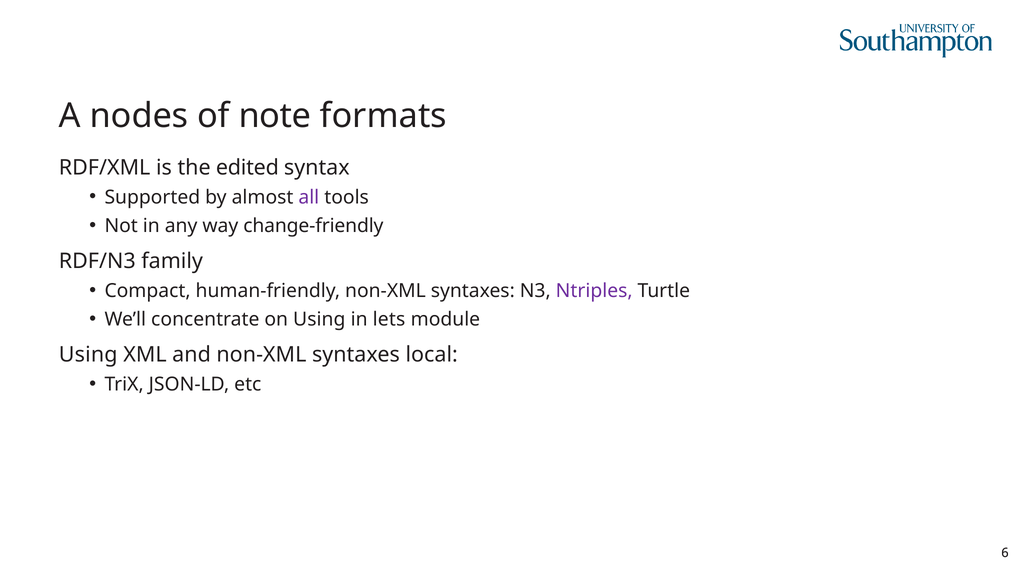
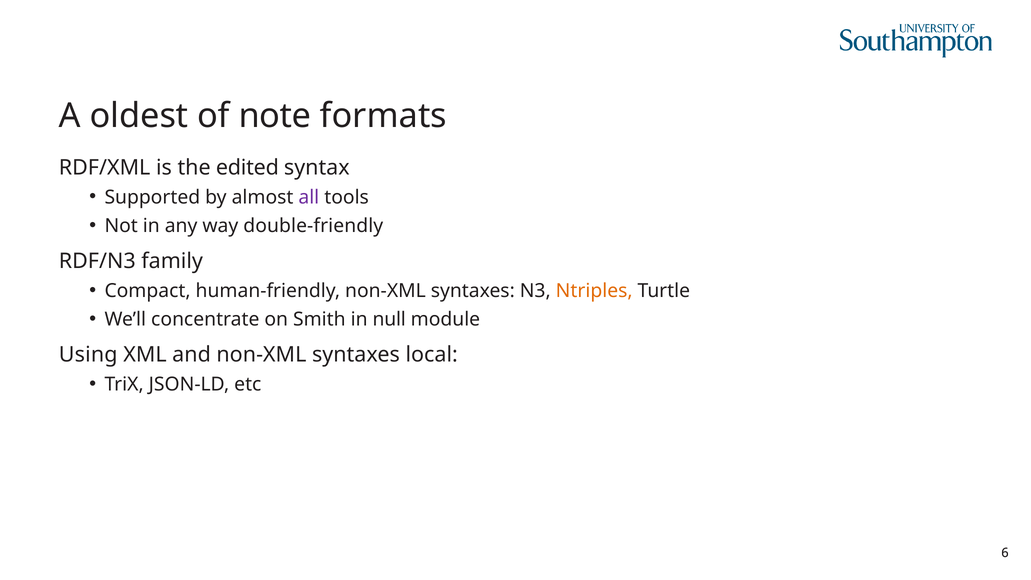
nodes: nodes -> oldest (139, 116)
change-friendly: change-friendly -> double-friendly (313, 226)
Ntriples colour: purple -> orange (594, 291)
on Using: Using -> Smith (319, 319)
lets: lets -> null (389, 319)
